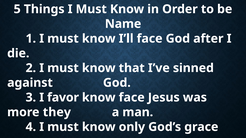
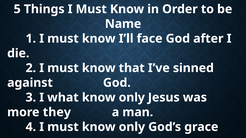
favor: favor -> what (63, 98)
face: face -> only (132, 98)
